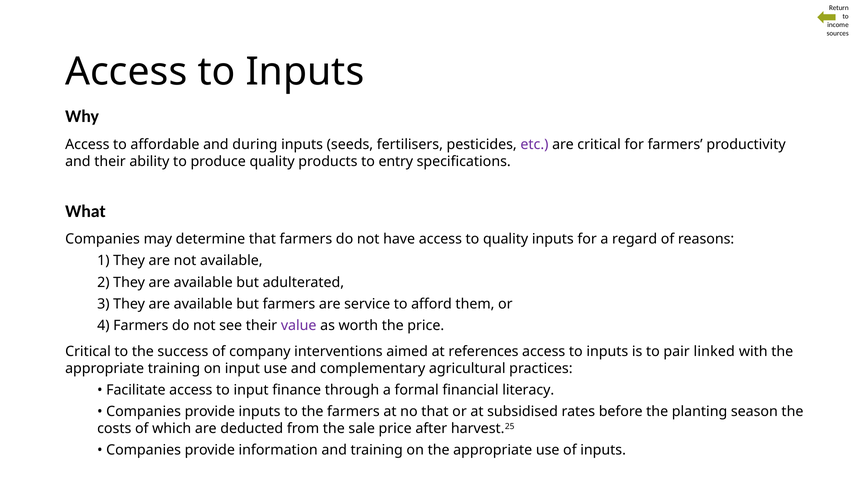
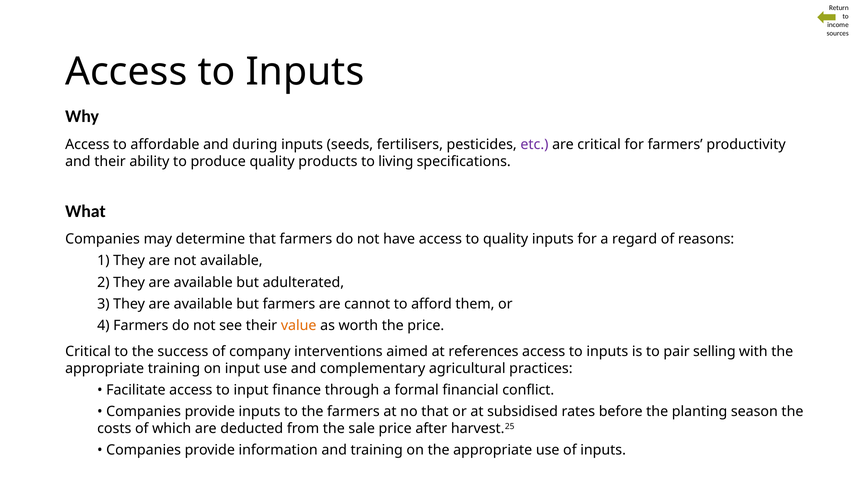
entry: entry -> living (396, 162)
service: service -> cannot (367, 304)
value colour: purple -> orange (299, 325)
linked: linked -> selling (714, 351)
literacy: literacy -> conflict (528, 390)
